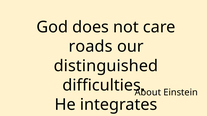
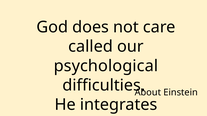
roads: roads -> called (91, 47)
distinguished: distinguished -> psychological (106, 66)
